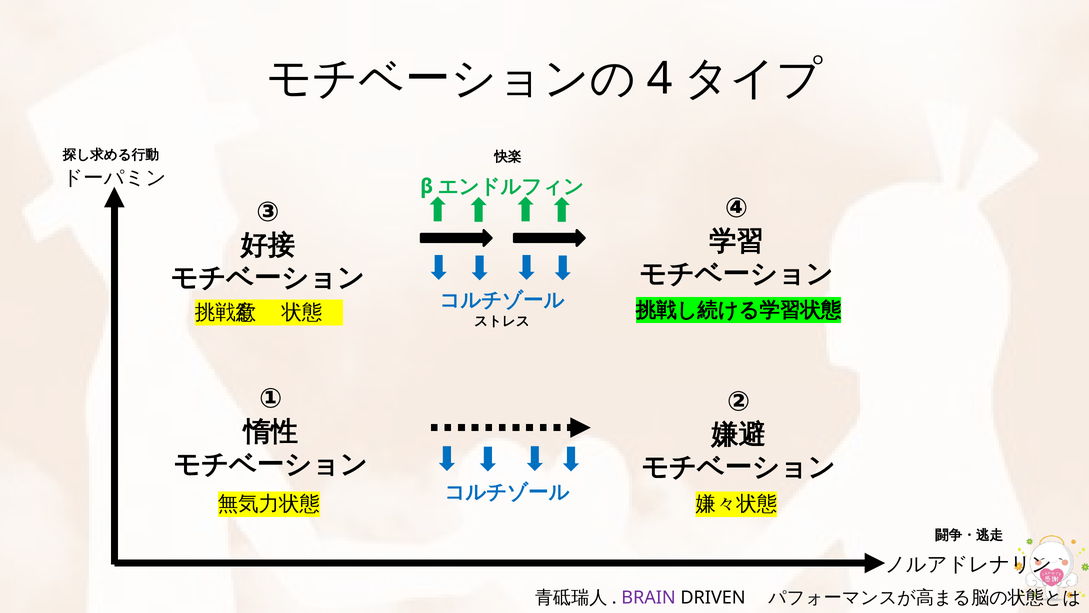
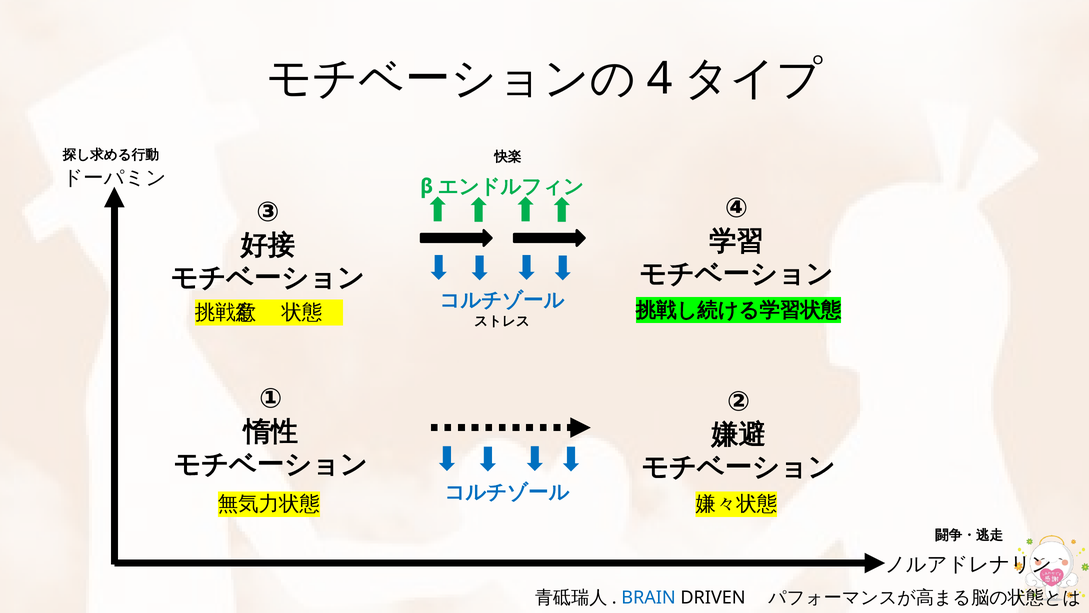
BRAIN colour: purple -> blue (649, 597)
